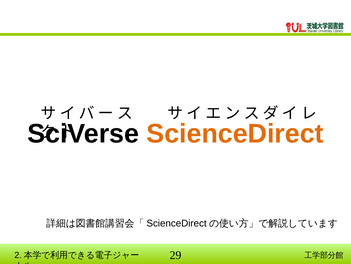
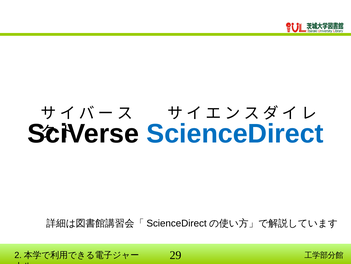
ScienceDirect colour: orange -> blue (235, 133)
